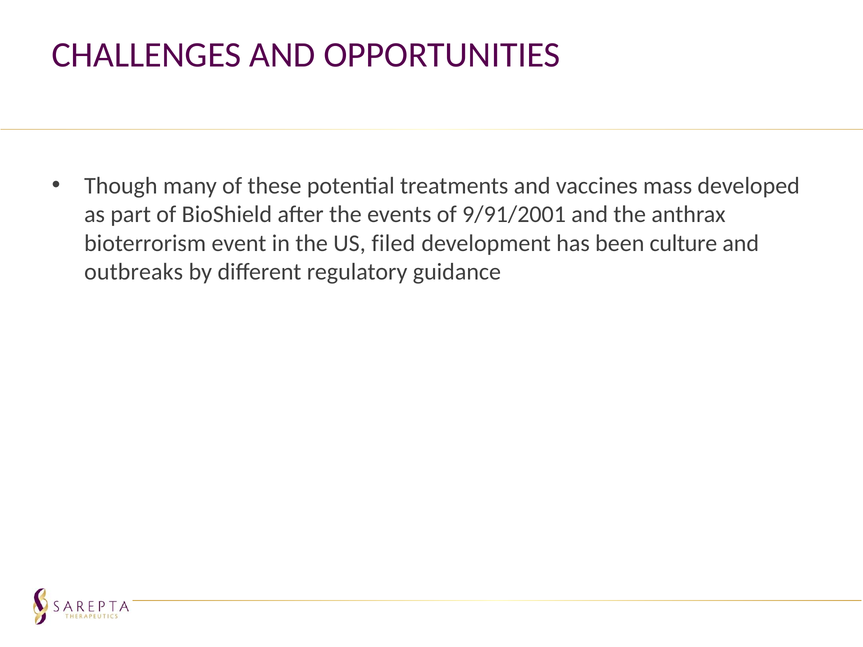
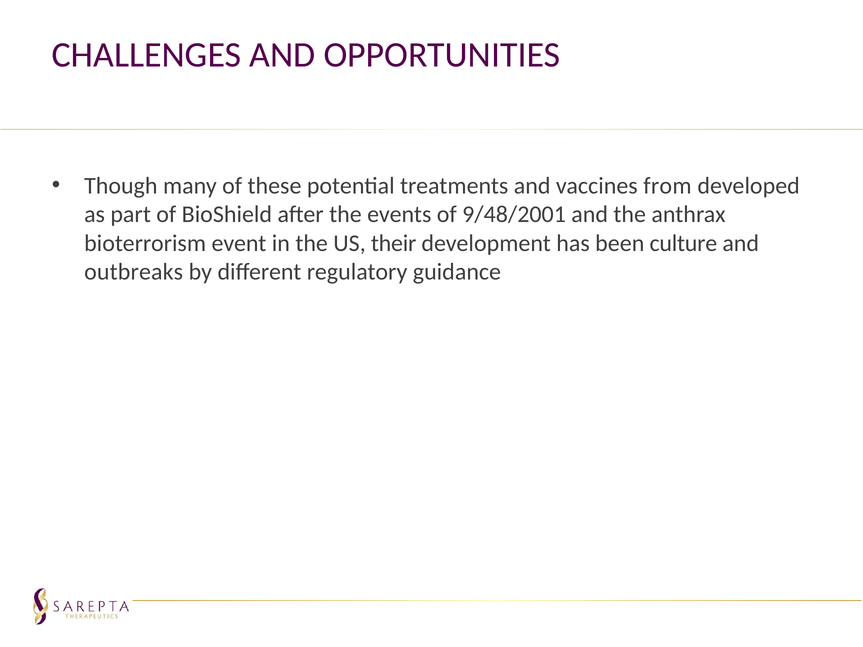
mass: mass -> from (667, 186)
9/91/2001: 9/91/2001 -> 9/48/2001 (514, 215)
filed: filed -> their (394, 243)
